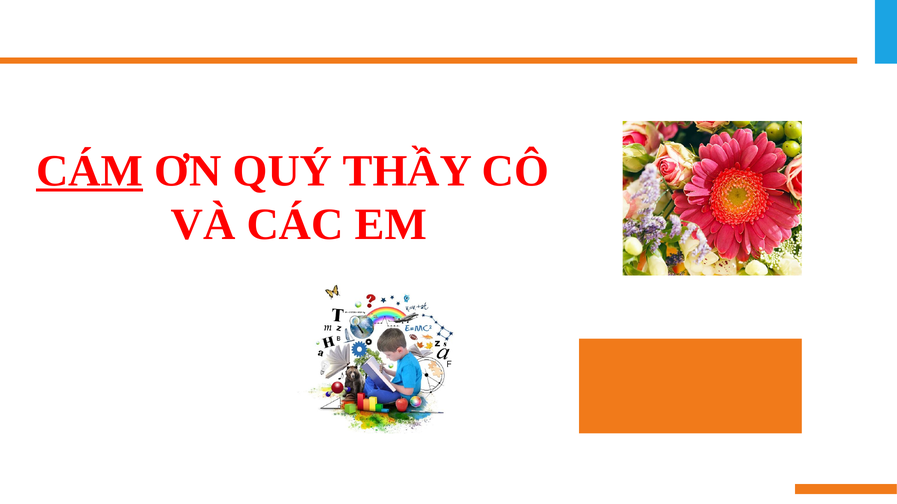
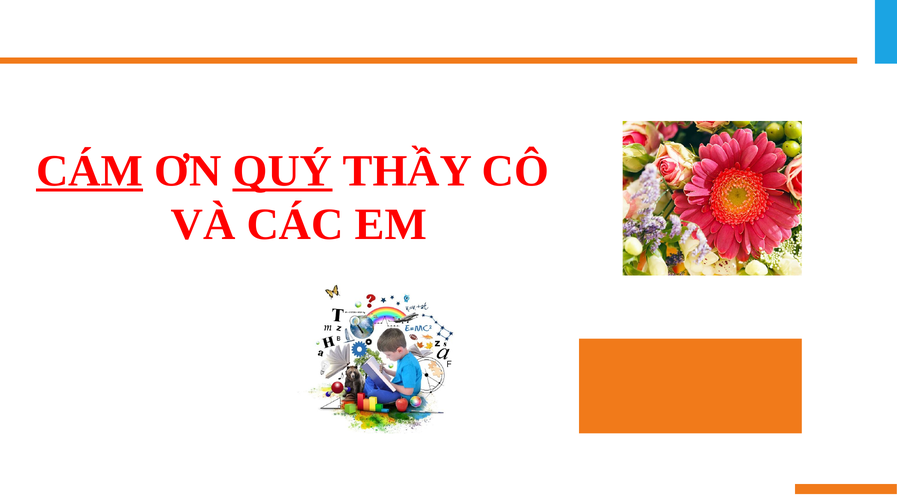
QUÝ underline: none -> present (282, 171)
